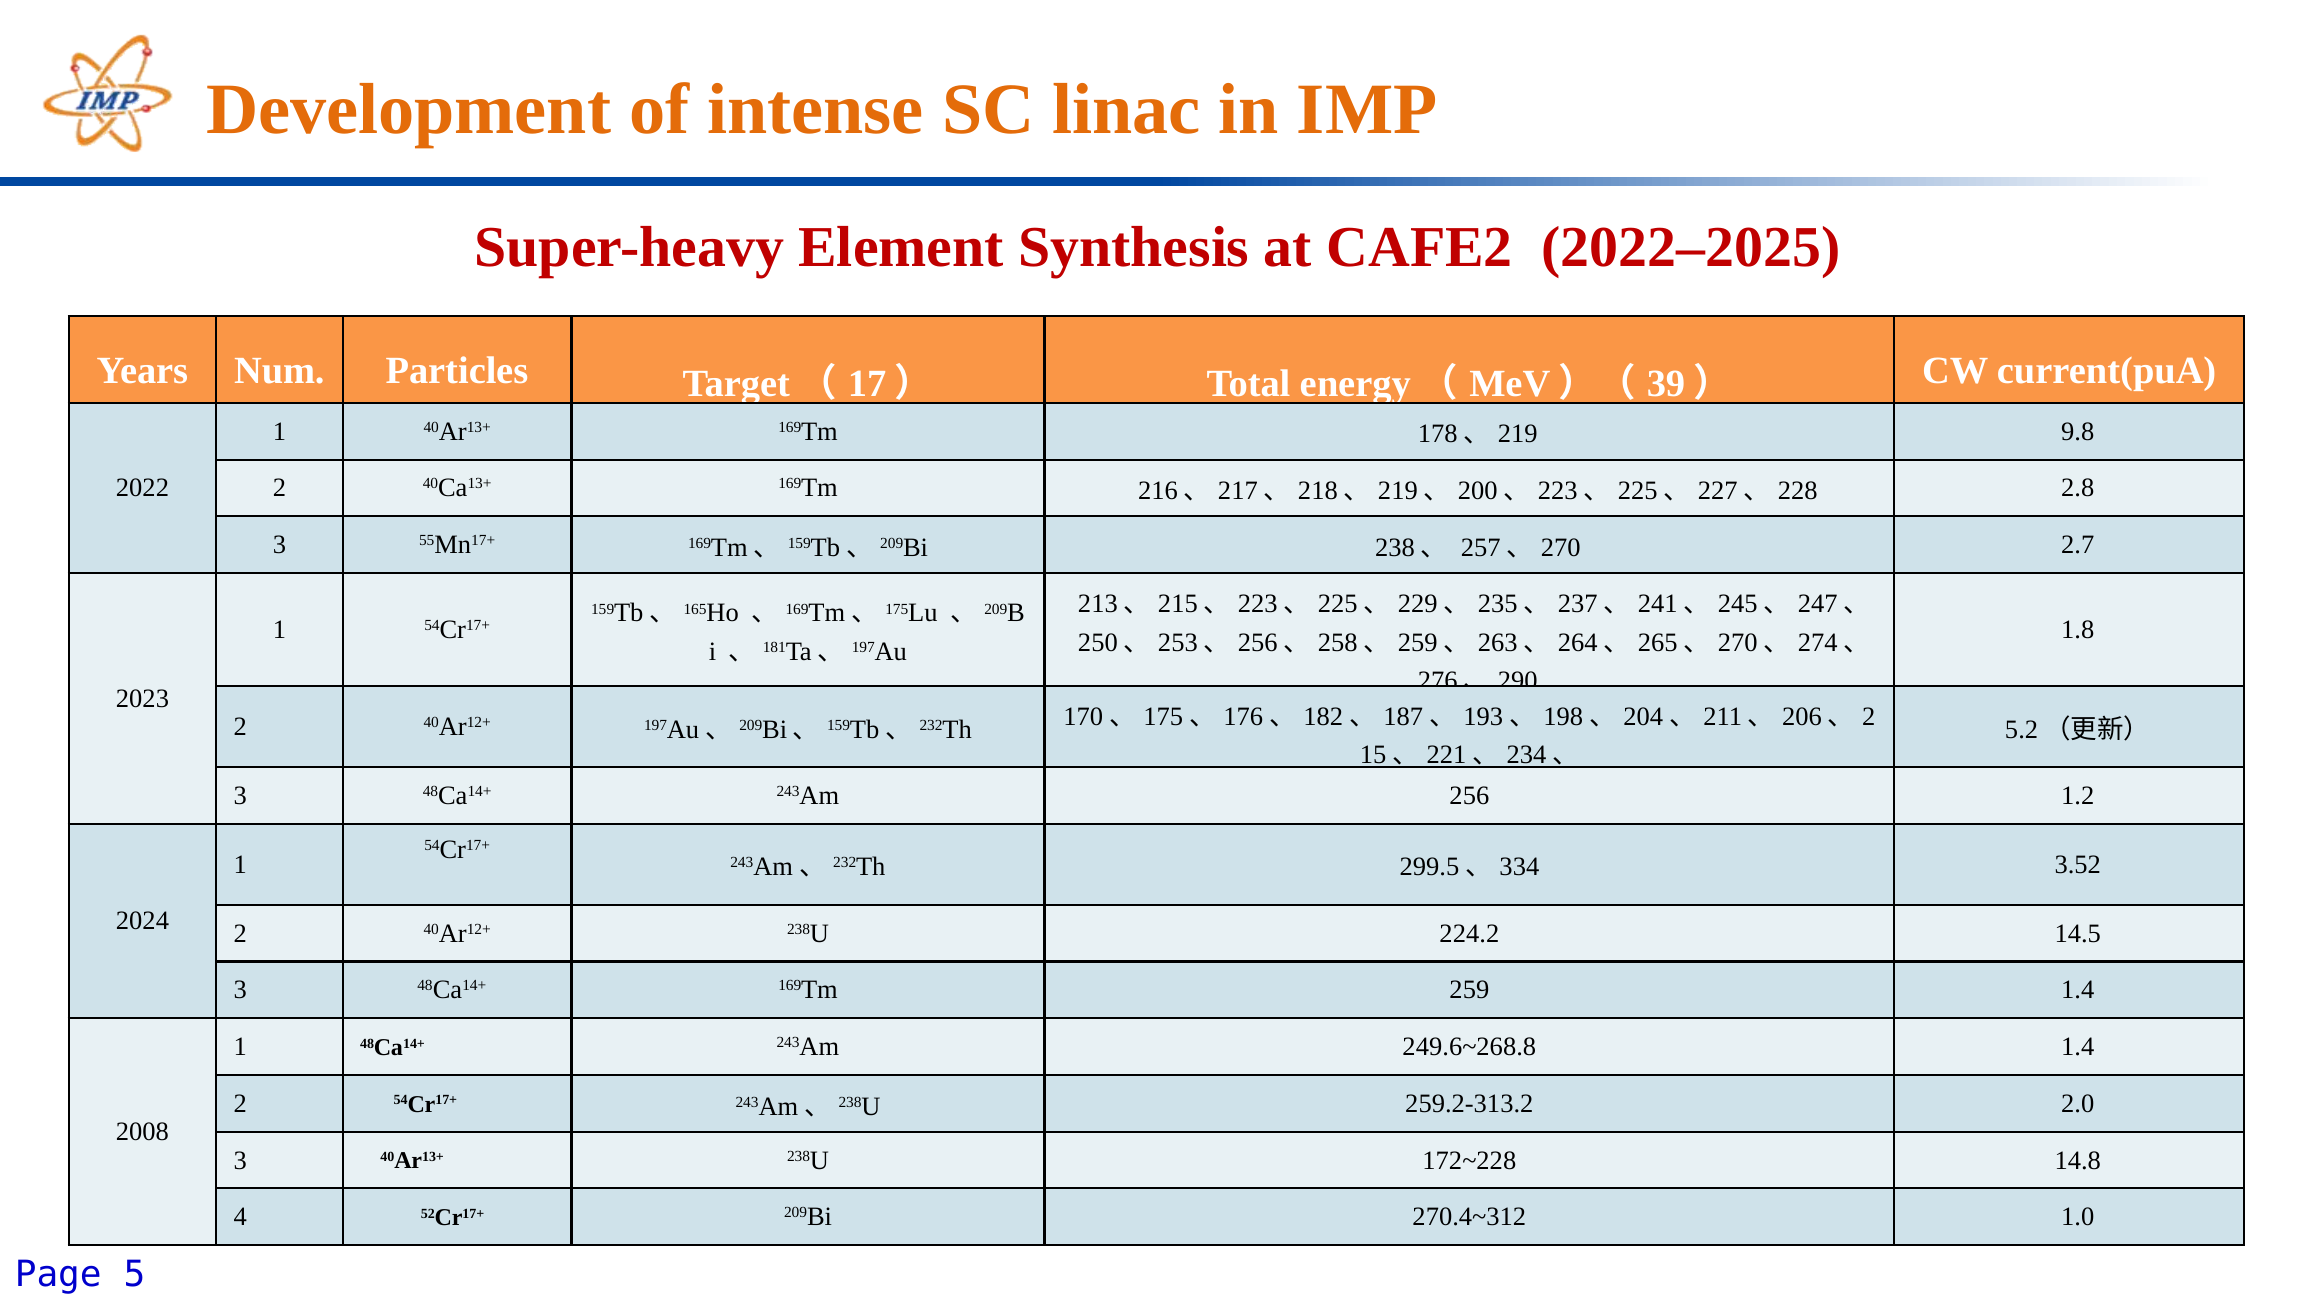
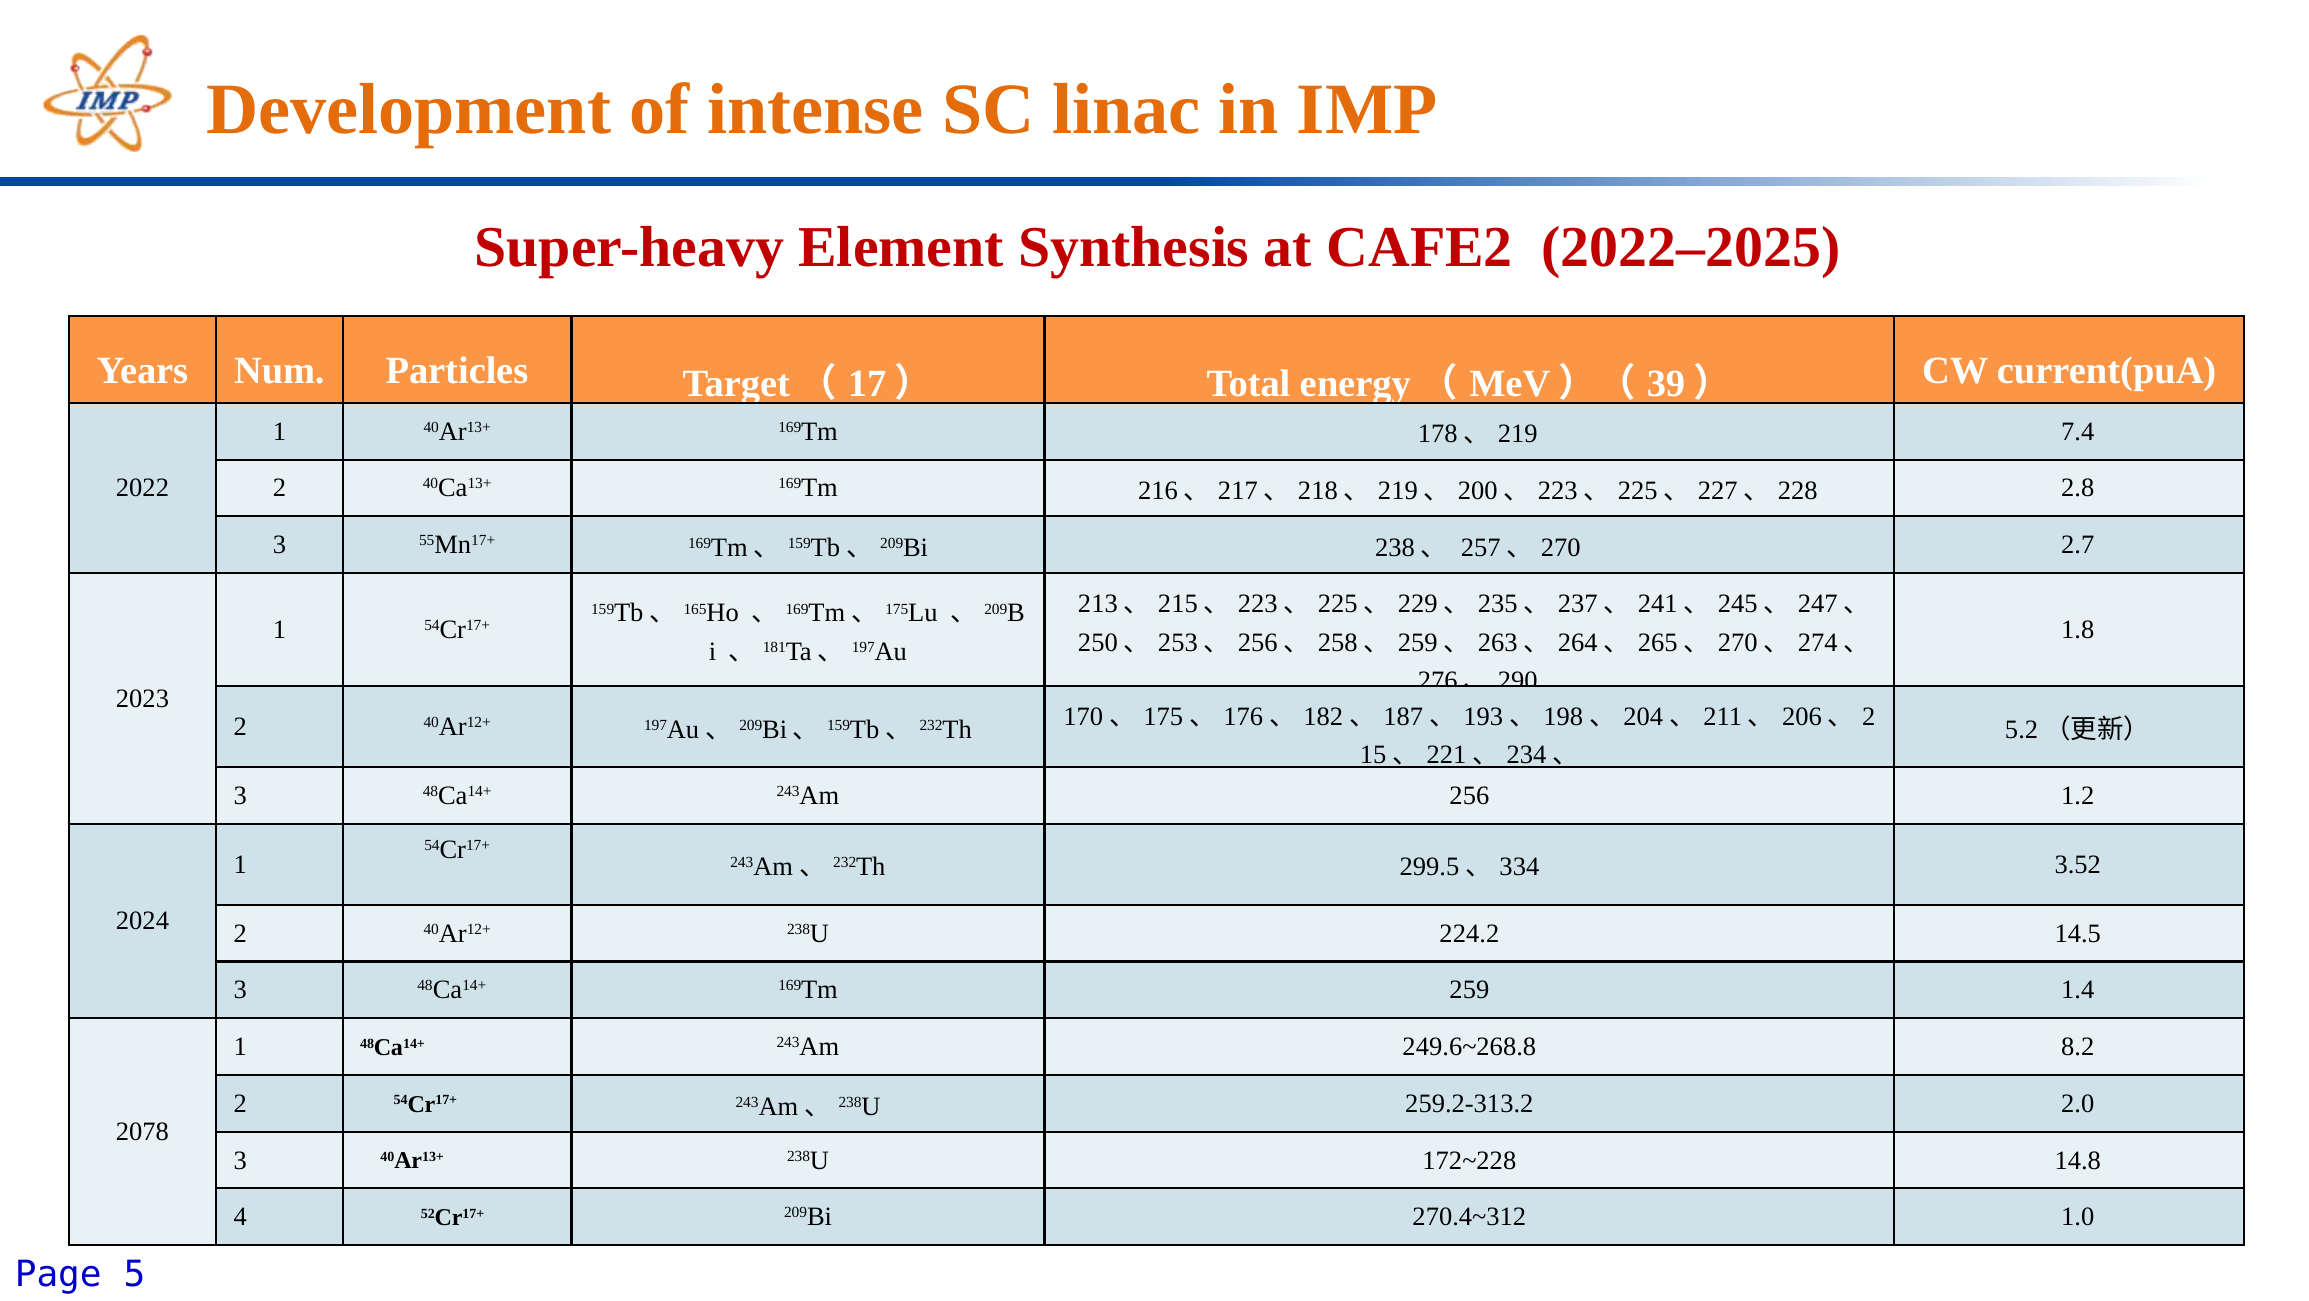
9.8: 9.8 -> 7.4 (2078, 432)
249.6~268.8 1.4: 1.4 -> 8.2 (2078, 1047)
2008: 2008 -> 2078 (142, 1132)
